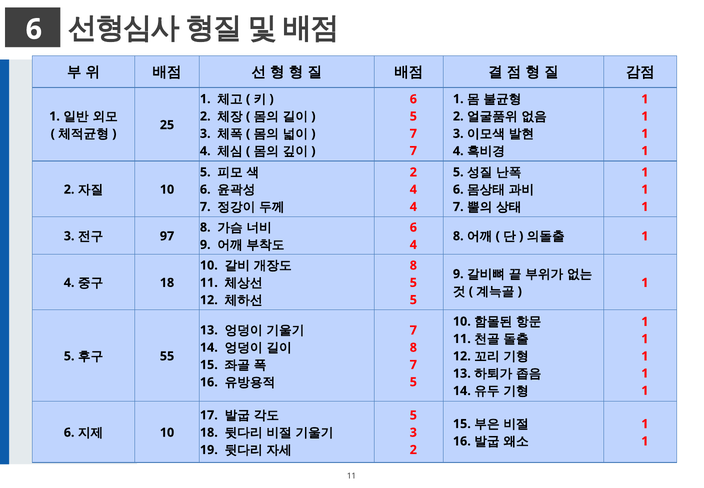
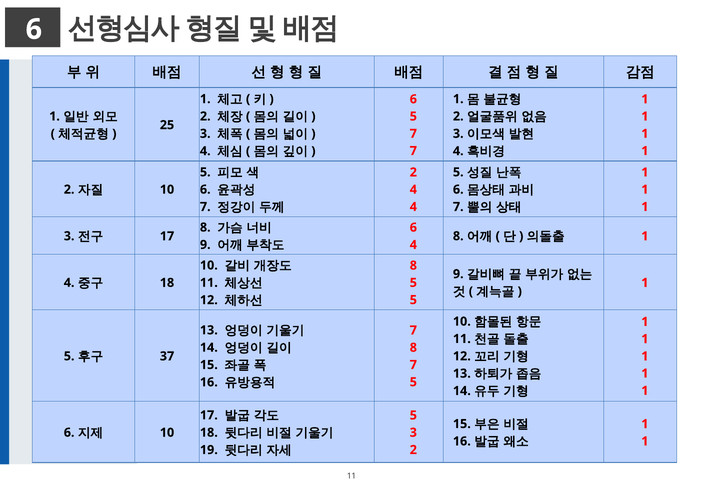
97: 97 -> 17 (167, 236)
55: 55 -> 37 (167, 356)
